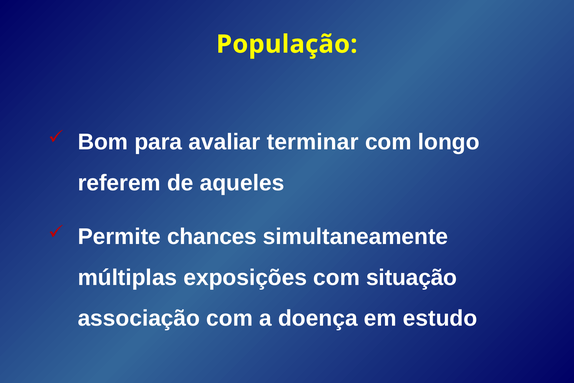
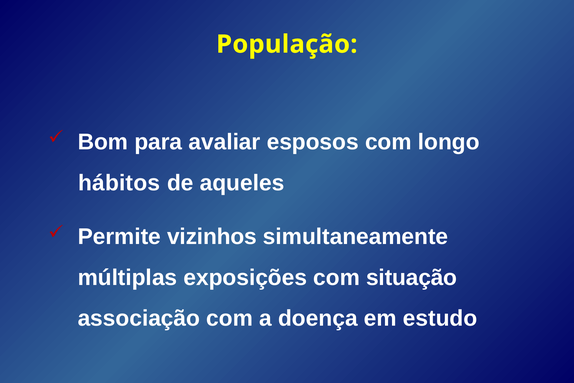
terminar: terminar -> esposos (313, 142)
referem: referem -> hábitos (119, 183)
chances: chances -> vizinhos (212, 237)
